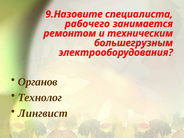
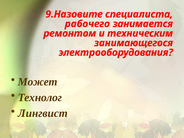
большегрузным: большегрузным -> занимающегося (134, 43)
Органов: Органов -> Может (38, 82)
